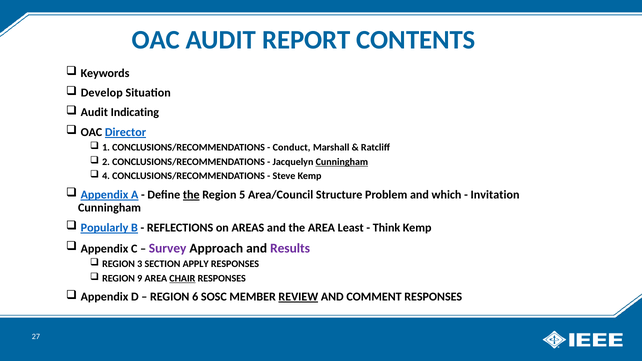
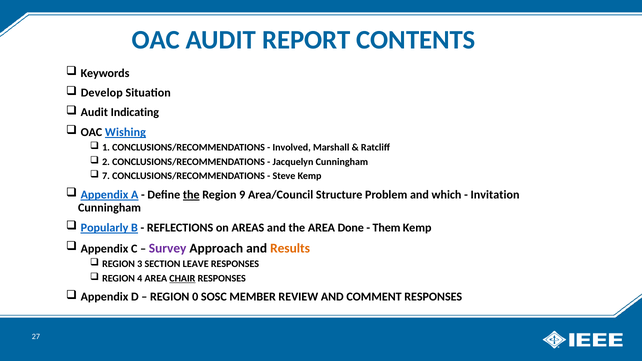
Director: Director -> Wishing (125, 132)
Conduct: Conduct -> Involved (292, 148)
Cunningham underline: present -> none (342, 162)
4: 4 -> 7 (106, 176)
5: 5 -> 9 (242, 195)
Least: Least -> Done (351, 228)
Think: Think -> Them (387, 228)
Results colour: purple -> orange (290, 248)
APPLY: APPLY -> LEAVE (196, 264)
9: 9 -> 4 (140, 278)
6: 6 -> 0 (195, 297)
REVIEW underline: present -> none (298, 297)
